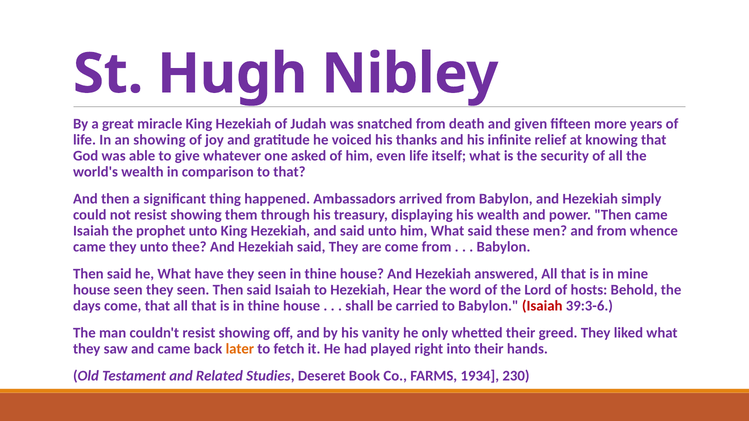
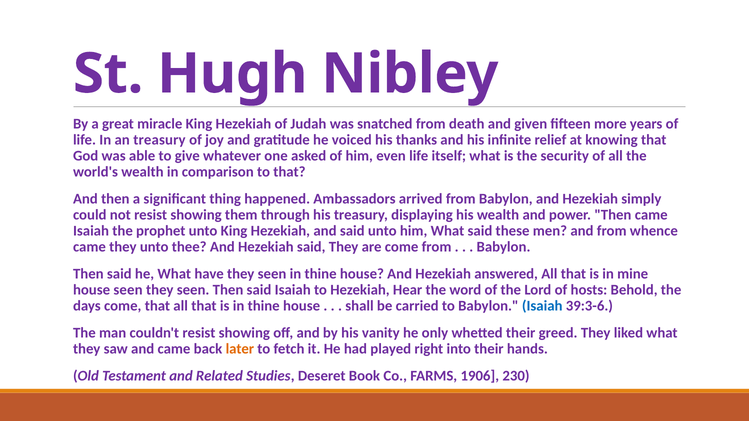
an showing: showing -> treasury (159, 140)
Isaiah colour: red -> blue (542, 306)
1934: 1934 -> 1906 (480, 376)
